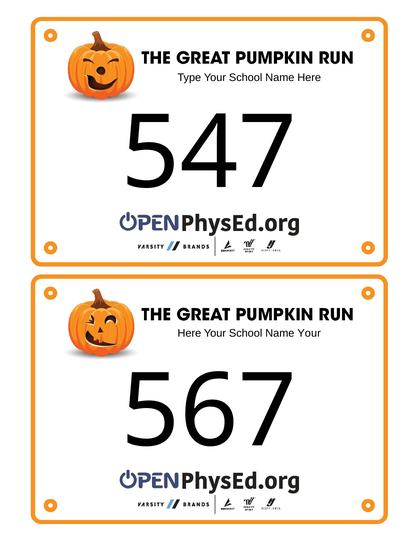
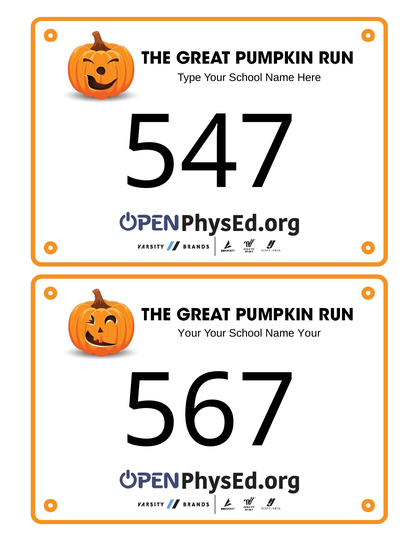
Here: Here -> Your (189, 333)
